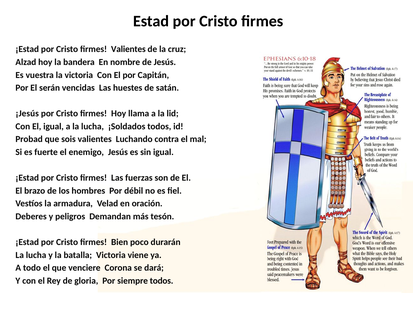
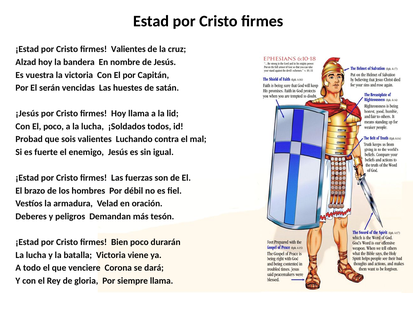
El igual: igual -> poco (54, 126)
siempre todos: todos -> llama (162, 280)
